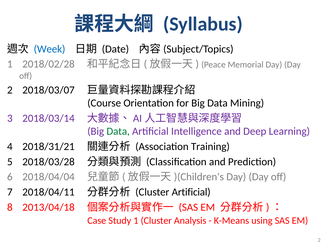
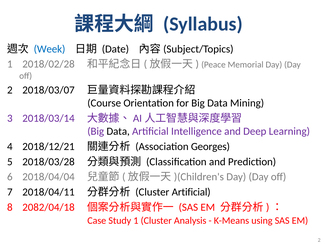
Data colour: green -> black (118, 131)
2018/31/21: 2018/31/21 -> 2018/12/21 (48, 146)
Training: Training -> Georges (210, 146)
2013/04/18: 2013/04/18 -> 2082/04/18 (48, 207)
